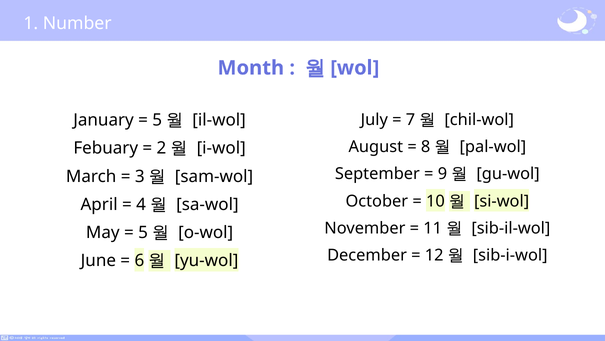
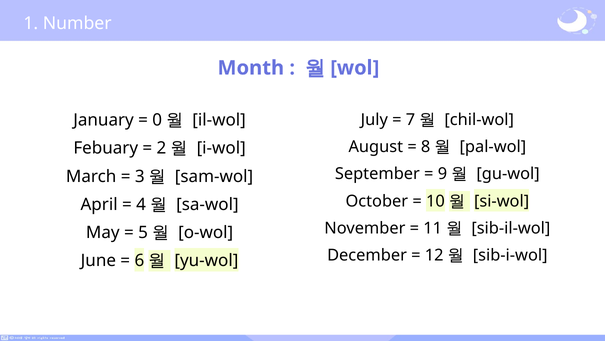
5: 5 -> 0 (157, 120)
